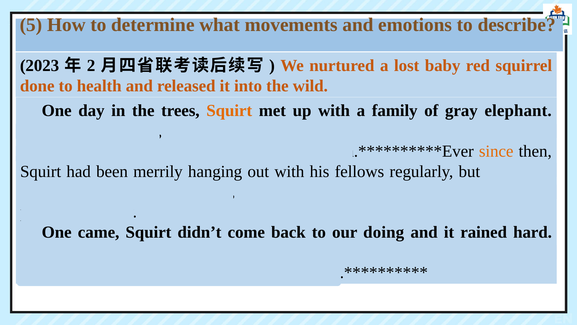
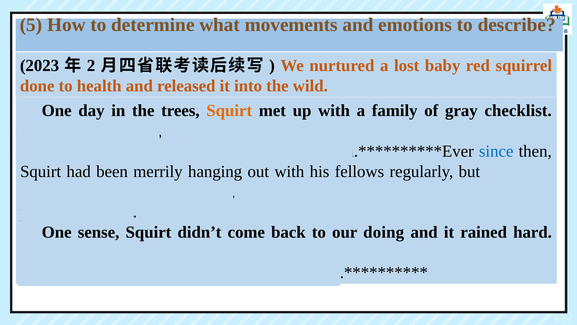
elephant: elephant -> checklist (518, 111)
since colour: orange -> blue (496, 151)
One came: came -> sense (99, 232)
